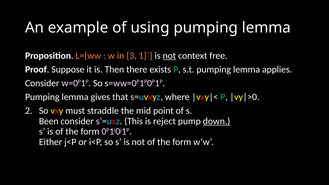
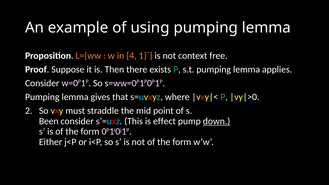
3: 3 -> 4 (131, 56)
not underline: present -> none (169, 56)
reject: reject -> effect (164, 121)
